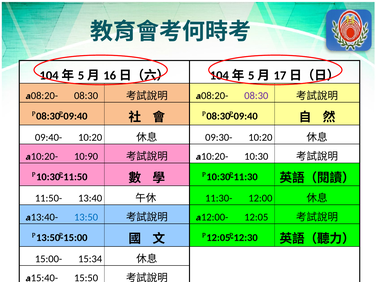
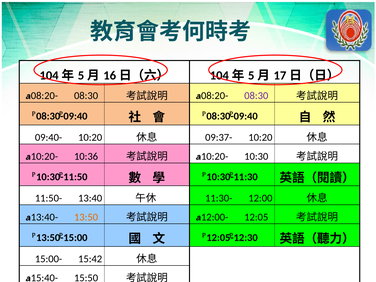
09:30-: 09:30- -> 09:37- (219, 138)
10:90: 10:90 -> 10:36 (86, 157)
13:50 colour: blue -> orange (86, 217)
15:34: 15:34 -> 15:42 (90, 259)
